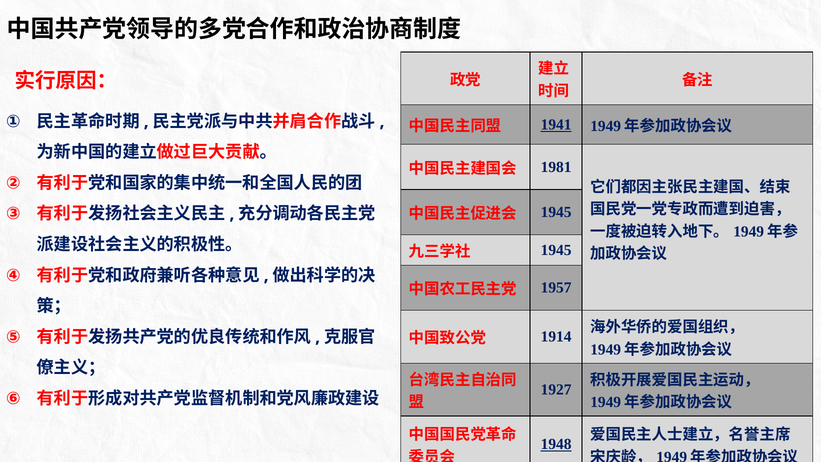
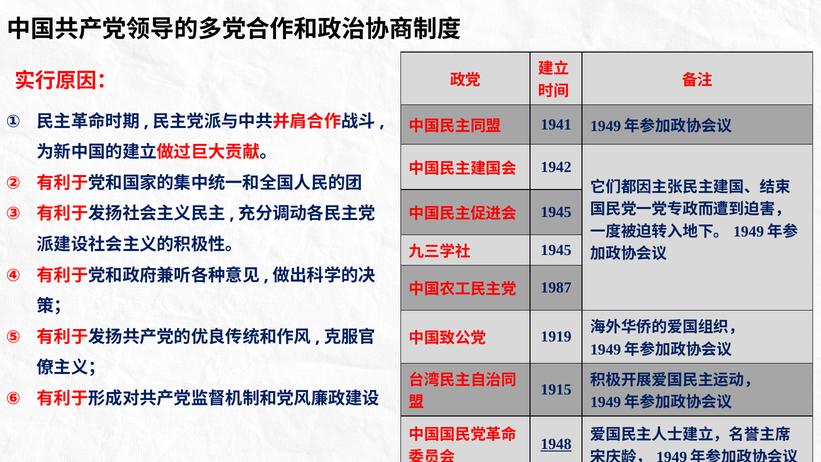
1941 underline: present -> none (556, 125)
1981: 1981 -> 1942 (556, 167)
1957: 1957 -> 1987 (556, 288)
1914: 1914 -> 1919 (556, 337)
1927: 1927 -> 1915 (556, 390)
